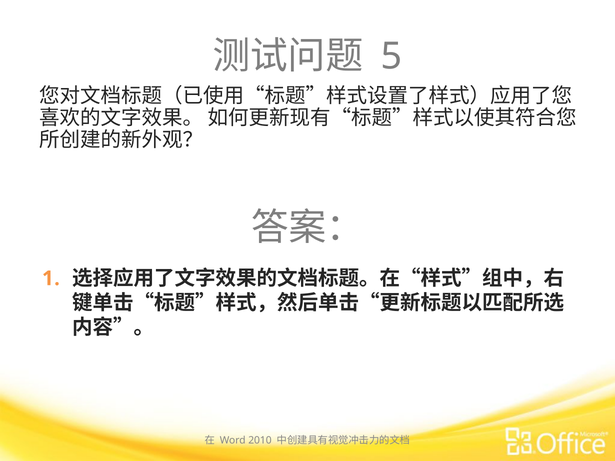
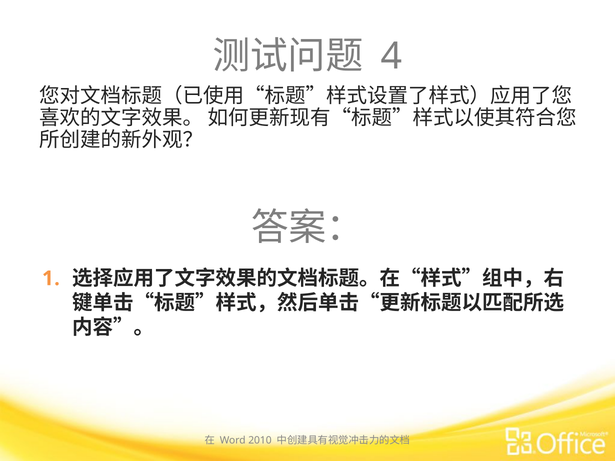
5: 5 -> 4 (391, 56)
